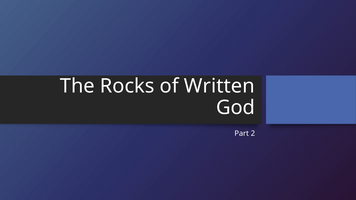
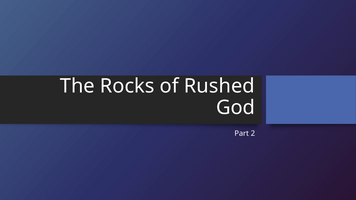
Written: Written -> Rushed (219, 86)
